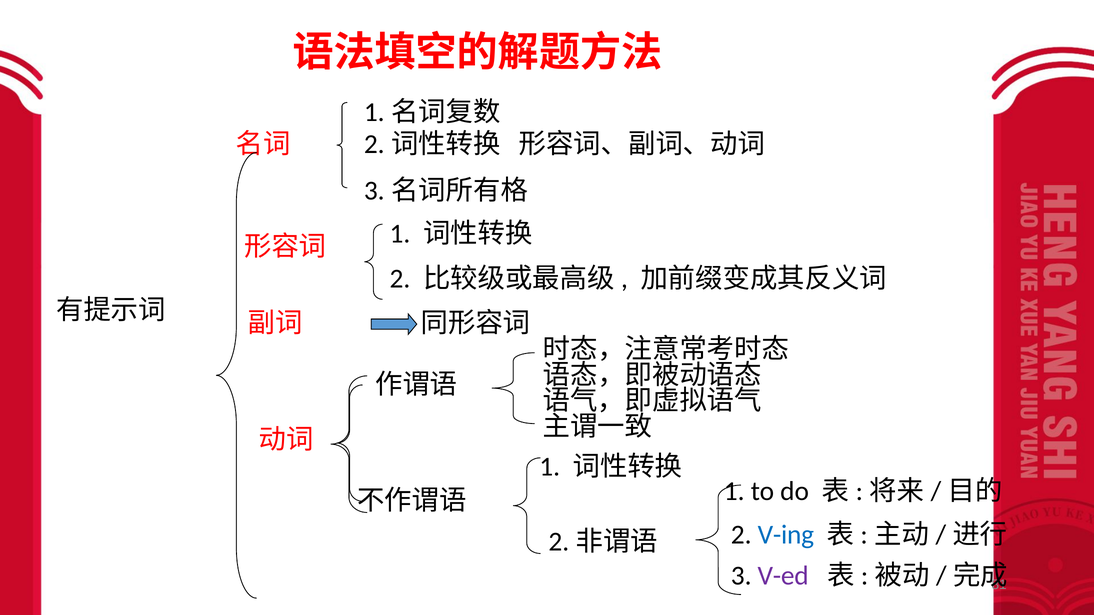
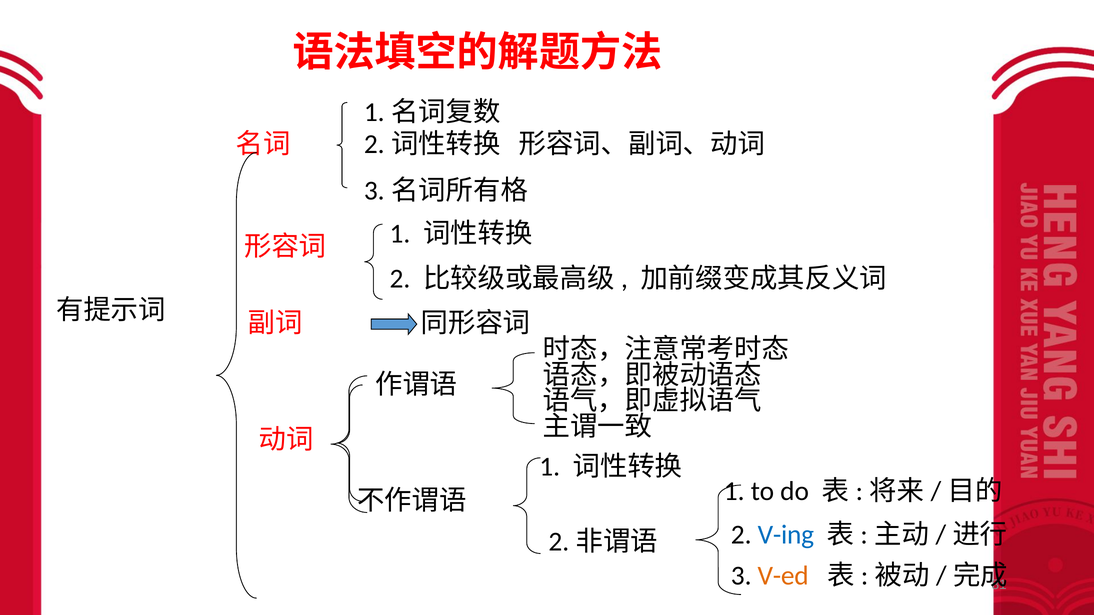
V-ed colour: purple -> orange (783, 576)
